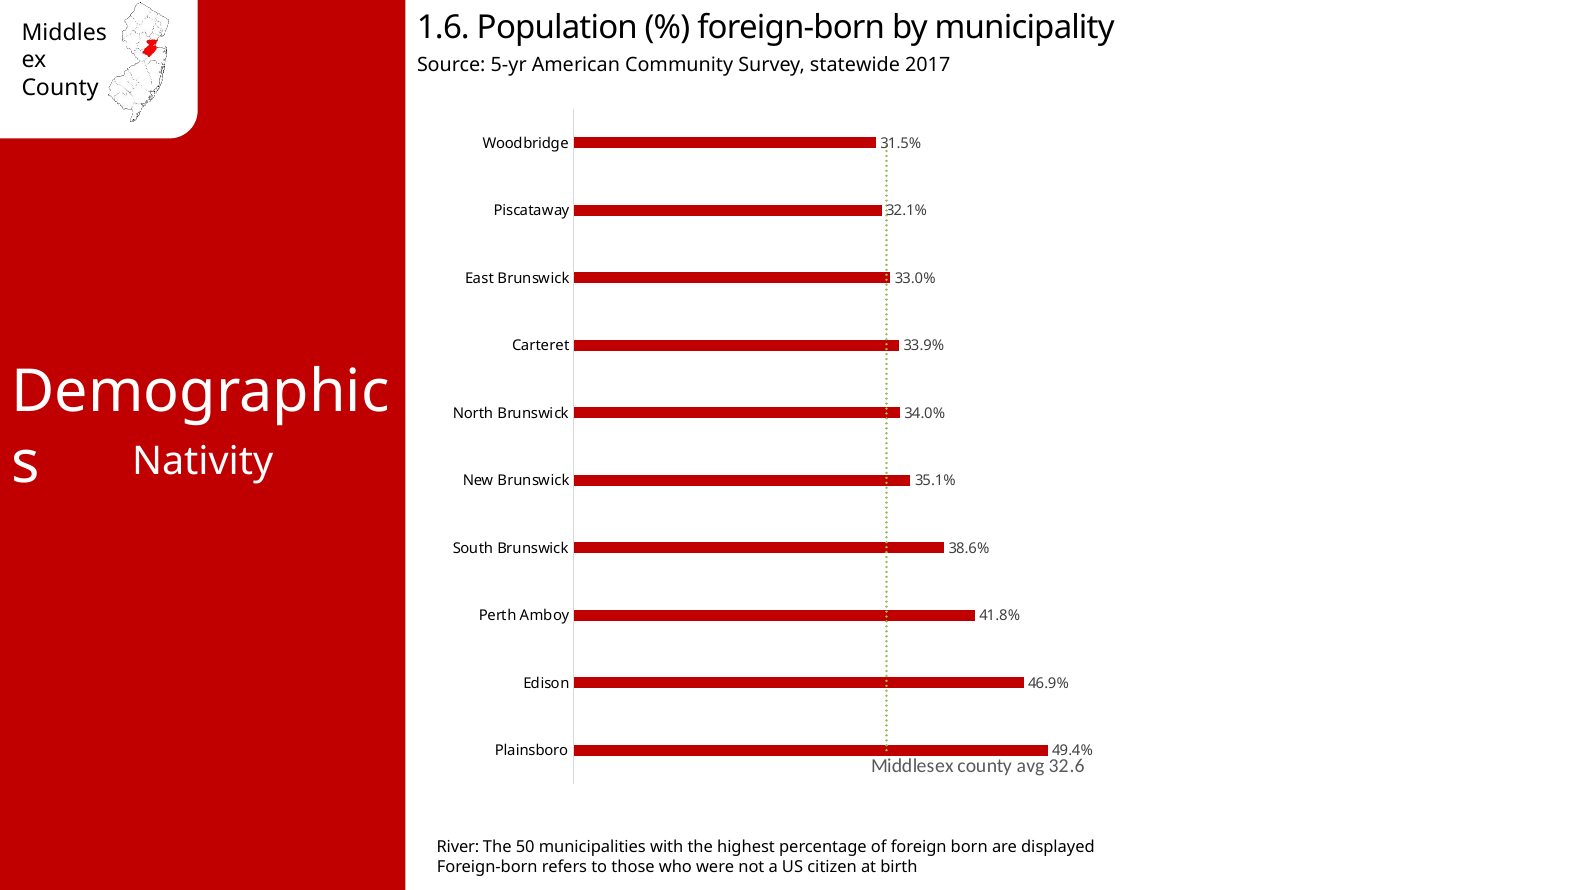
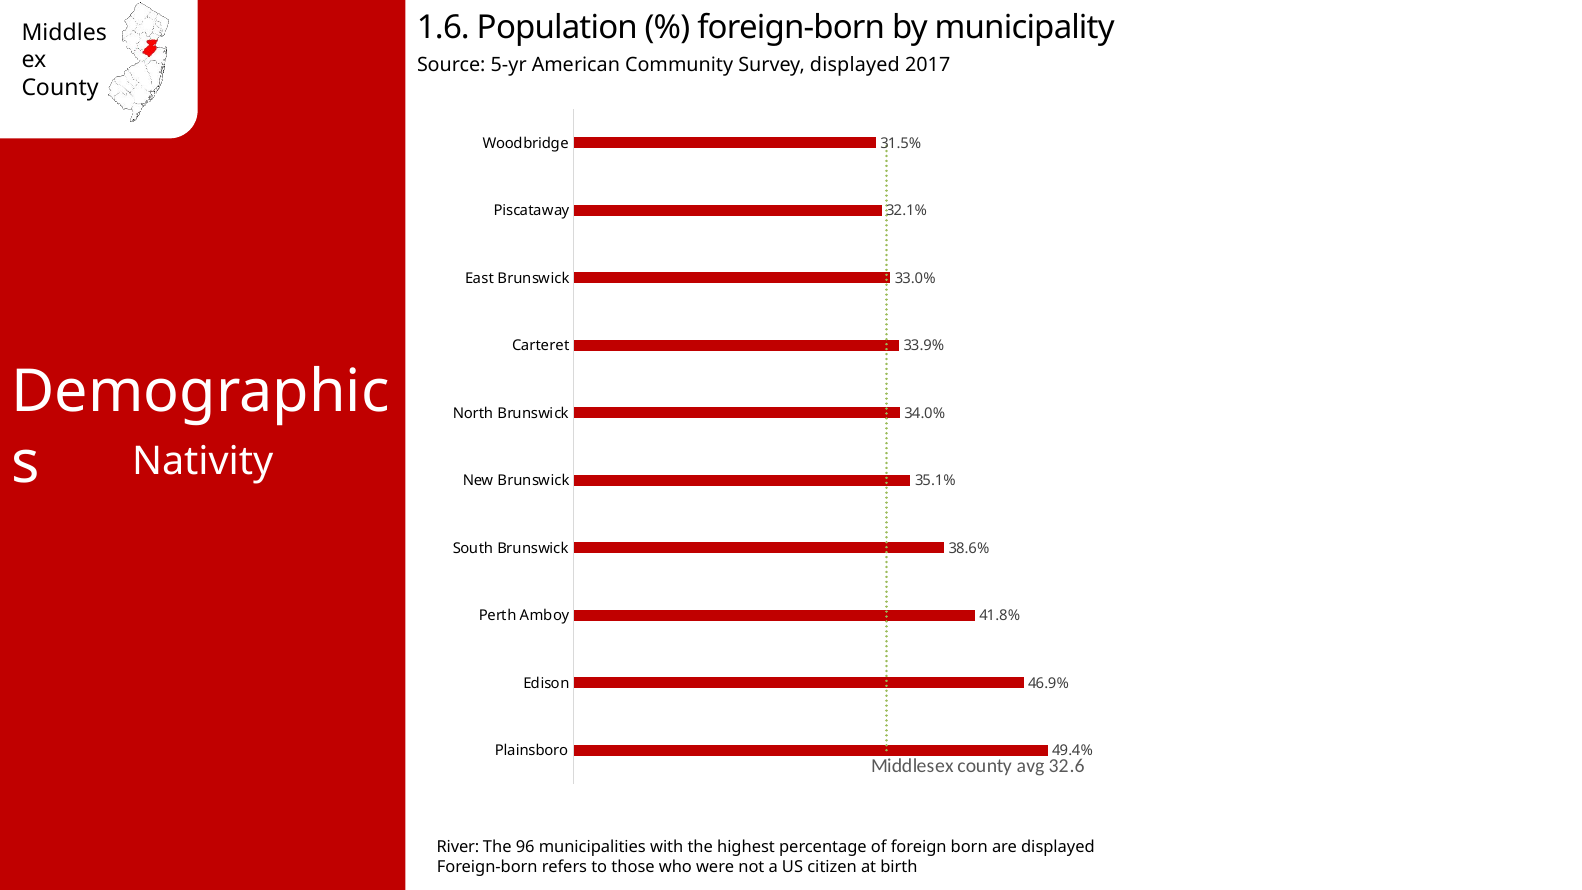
Survey statewide: statewide -> displayed (855, 65)
50: 50 -> 96 (525, 847)
